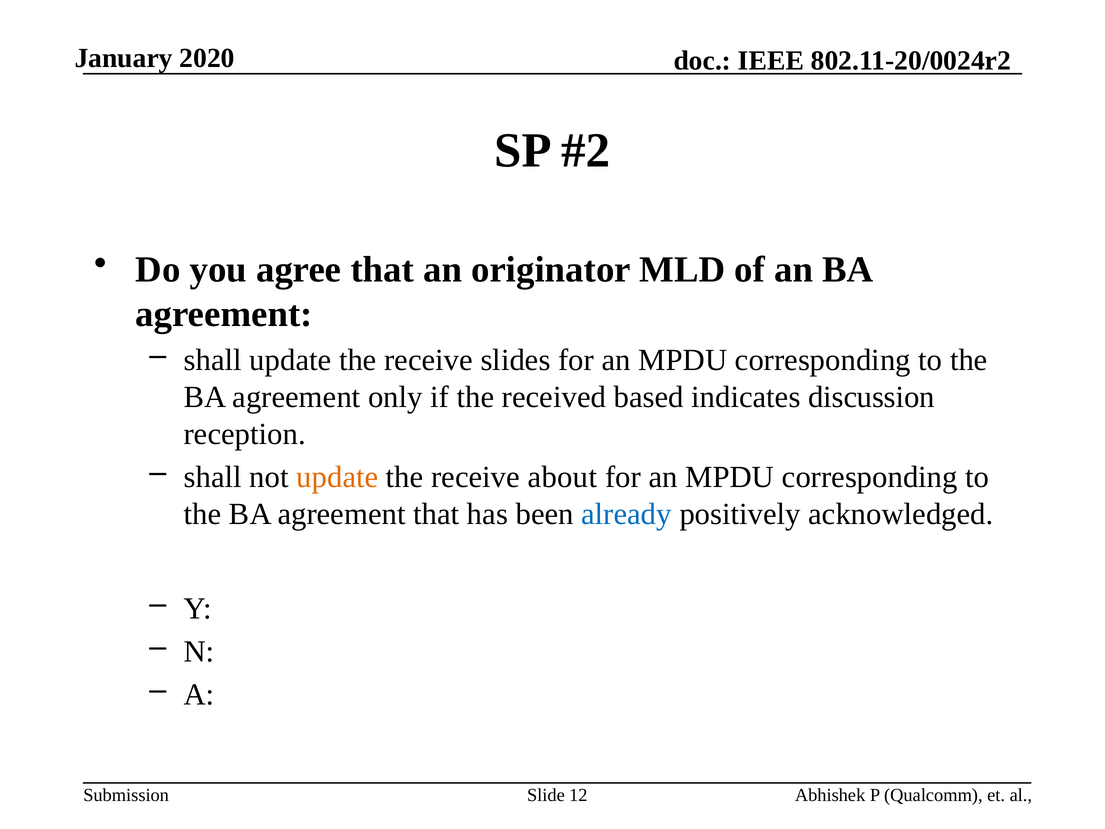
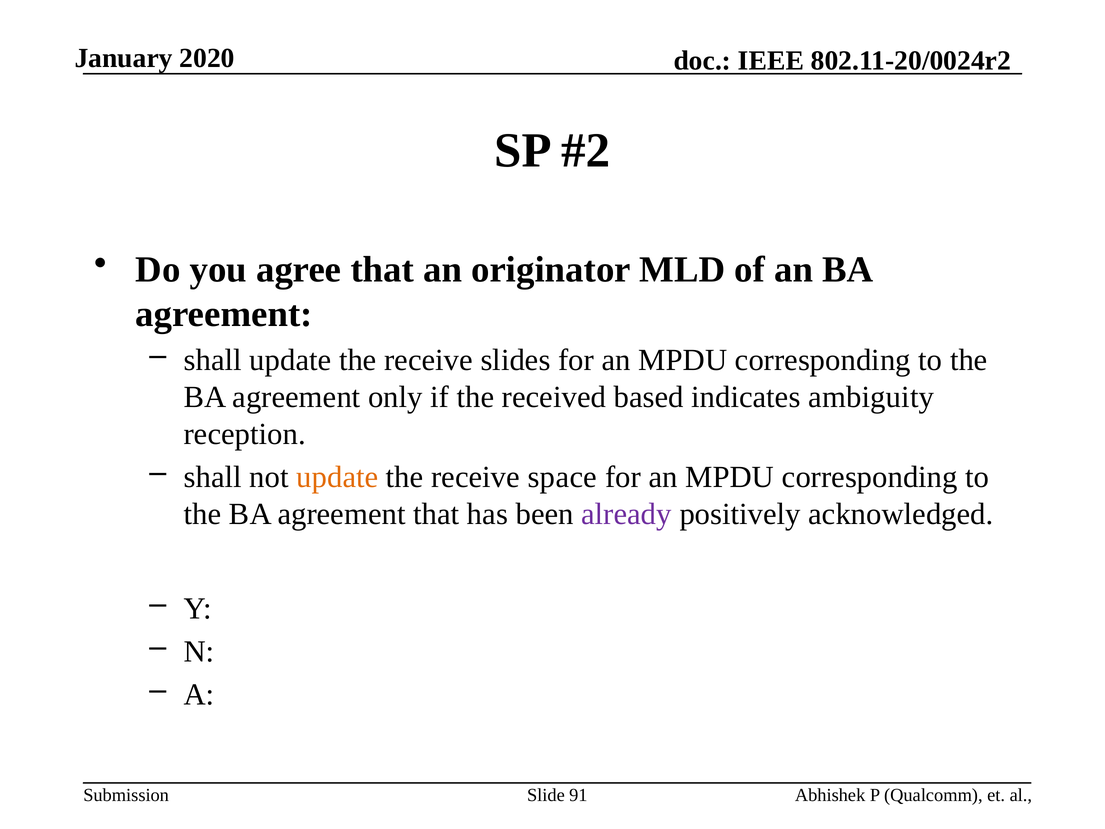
discussion: discussion -> ambiguity (871, 397)
about: about -> space (562, 477)
already colour: blue -> purple (626, 514)
12: 12 -> 91 (578, 795)
